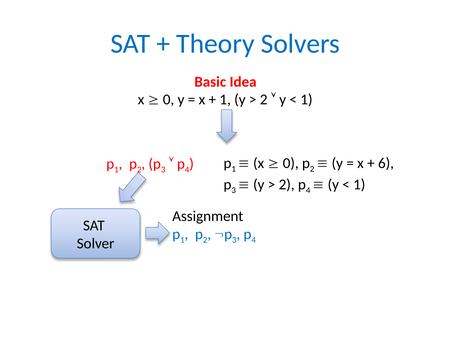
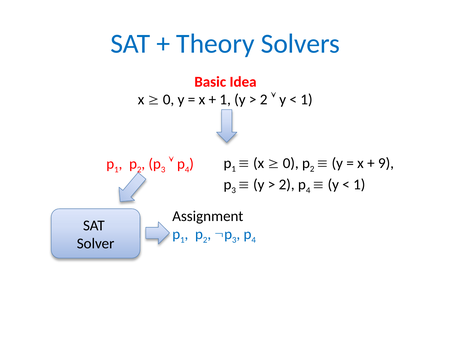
6: 6 -> 9 (386, 163)
